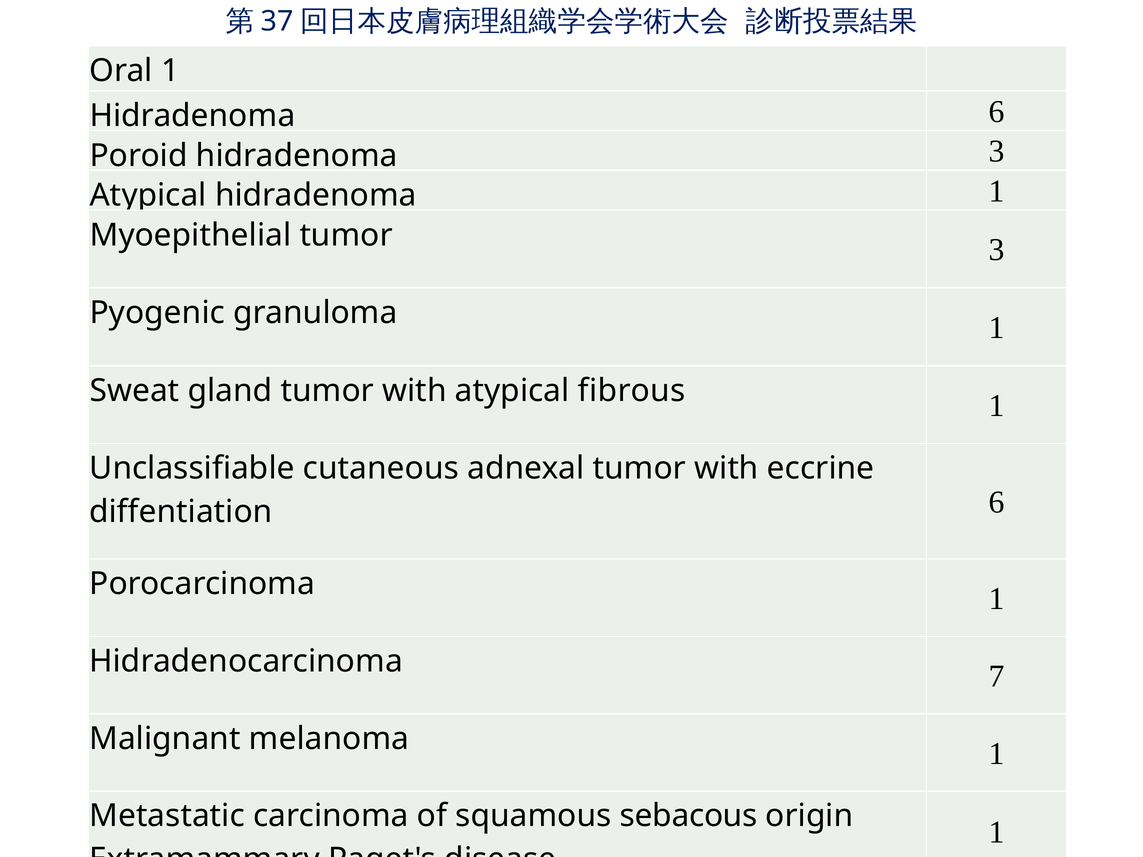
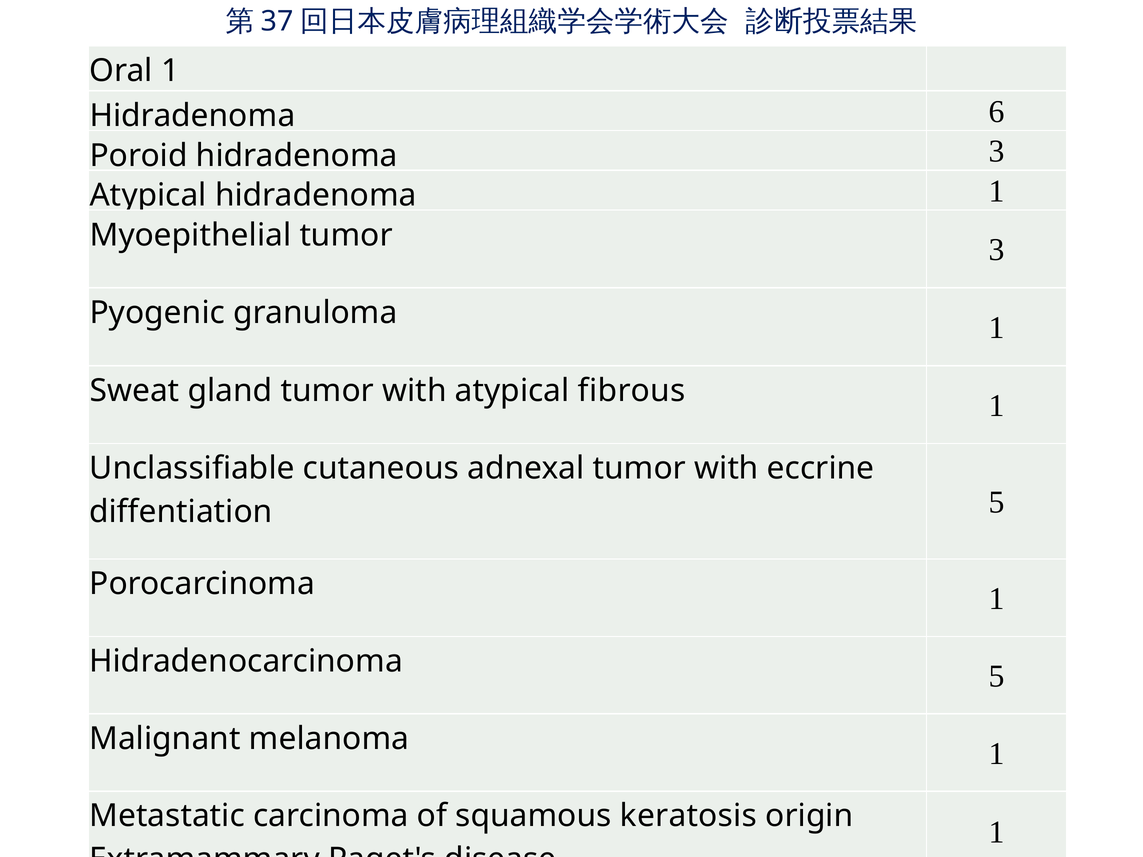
diffentiation 6: 6 -> 5 (997, 502)
Hidradenocarcinoma 7: 7 -> 5 (997, 676)
sebacous: sebacous -> keratosis (688, 816)
